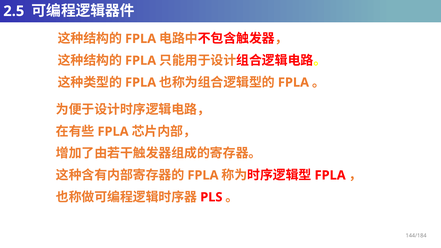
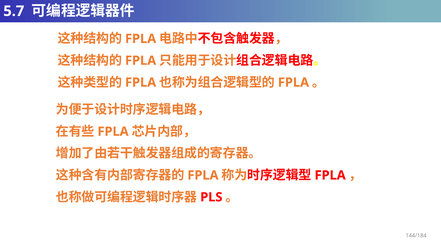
2.5: 2.5 -> 5.7 (14, 11)
